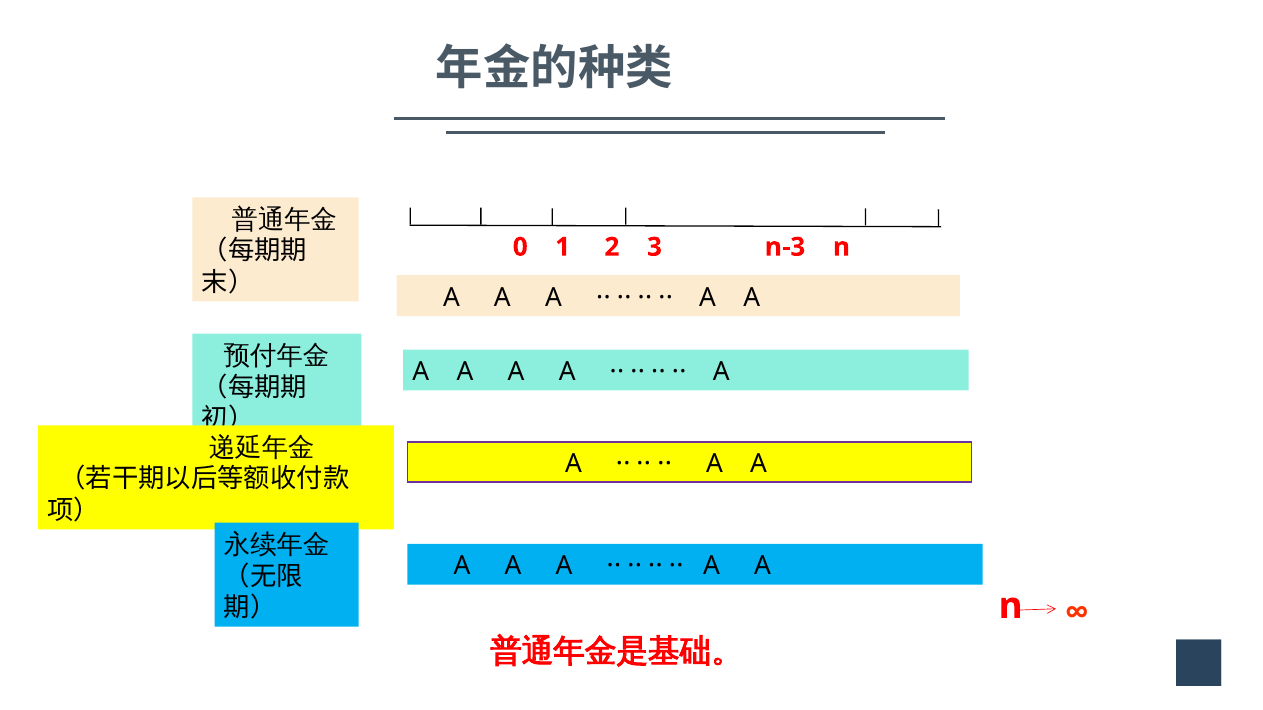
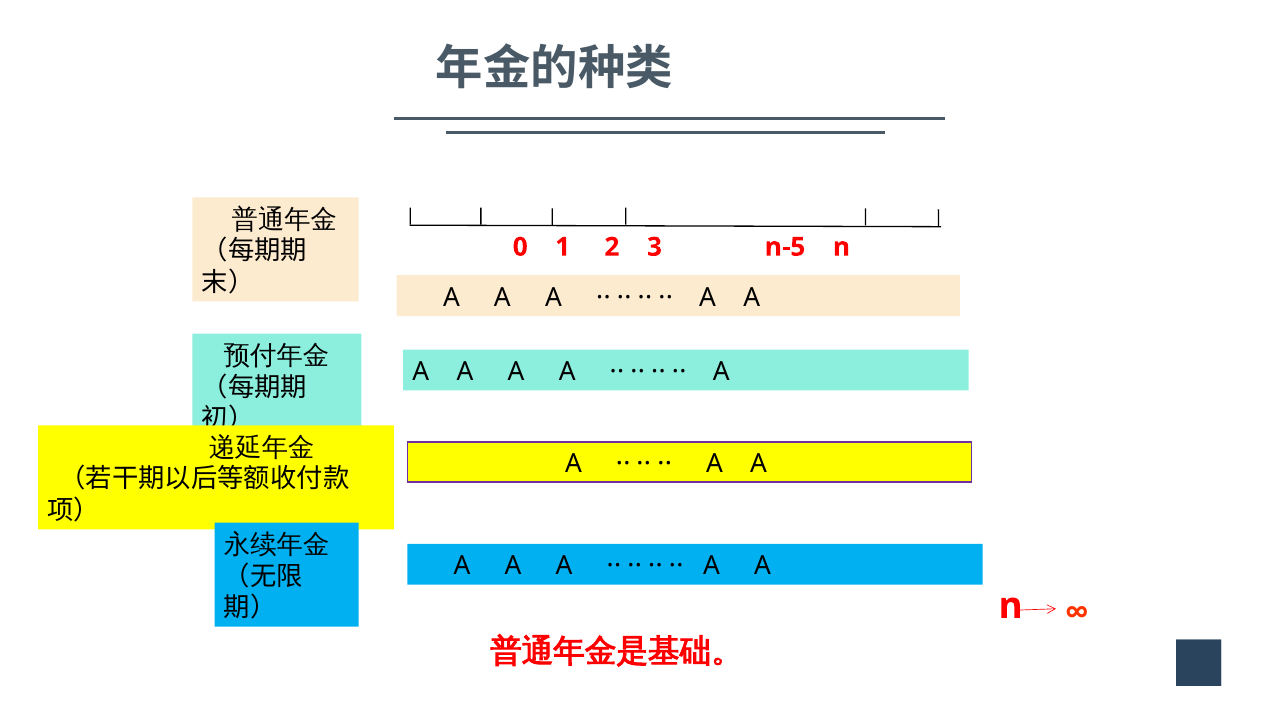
n-3: n-3 -> n-5 (785, 247)
